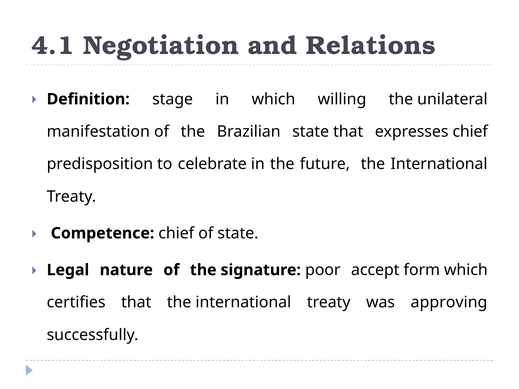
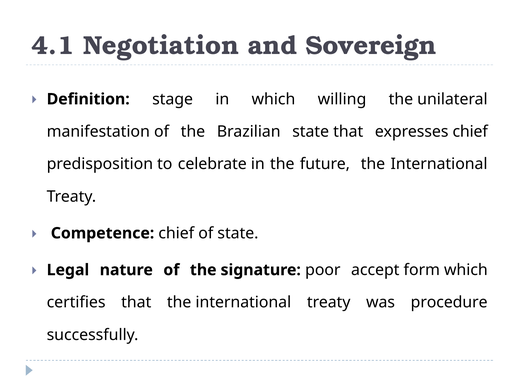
Relations: Relations -> Sovereign (371, 46)
approving: approving -> procedure (449, 303)
